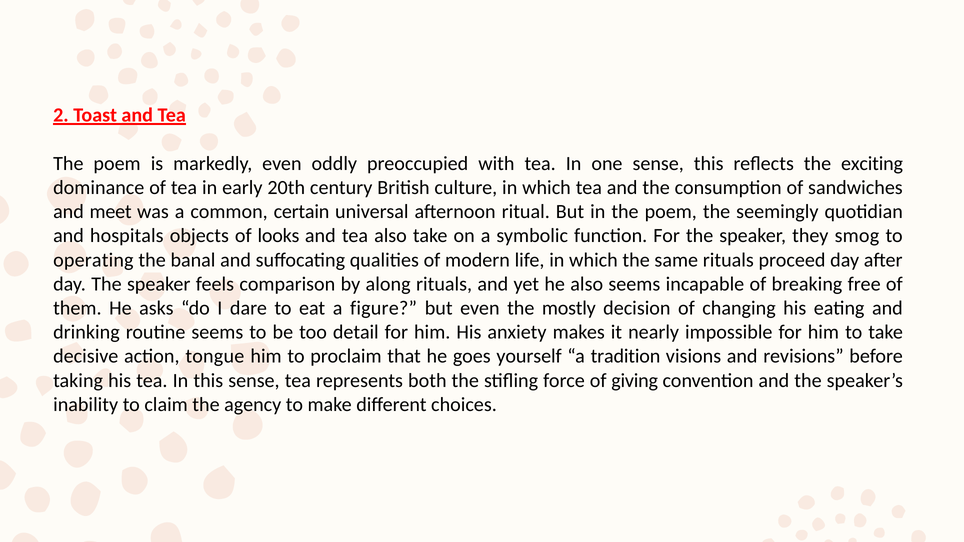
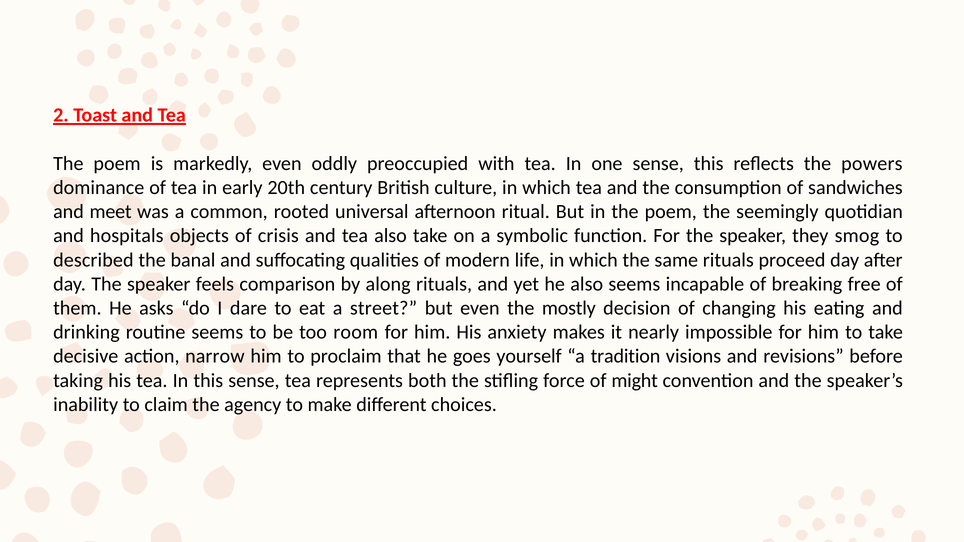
exciting: exciting -> powers (872, 164)
certain: certain -> rooted (301, 212)
looks: looks -> crisis (278, 236)
operating: operating -> described (93, 260)
figure: figure -> street (384, 308)
detail: detail -> room (356, 332)
tongue: tongue -> narrow (215, 356)
giving: giving -> might (635, 381)
